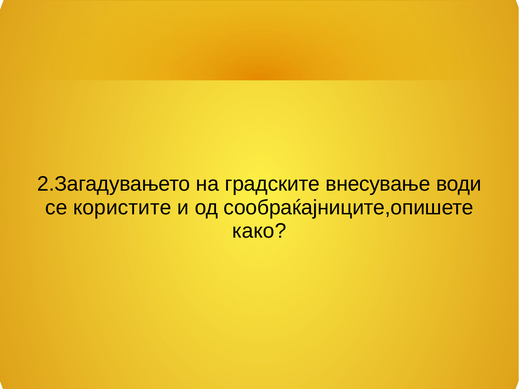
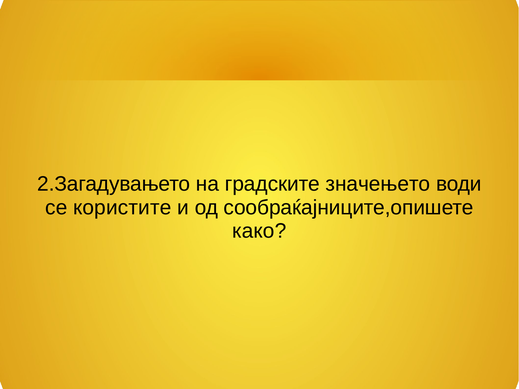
внесување: внесување -> значењето (378, 184)
